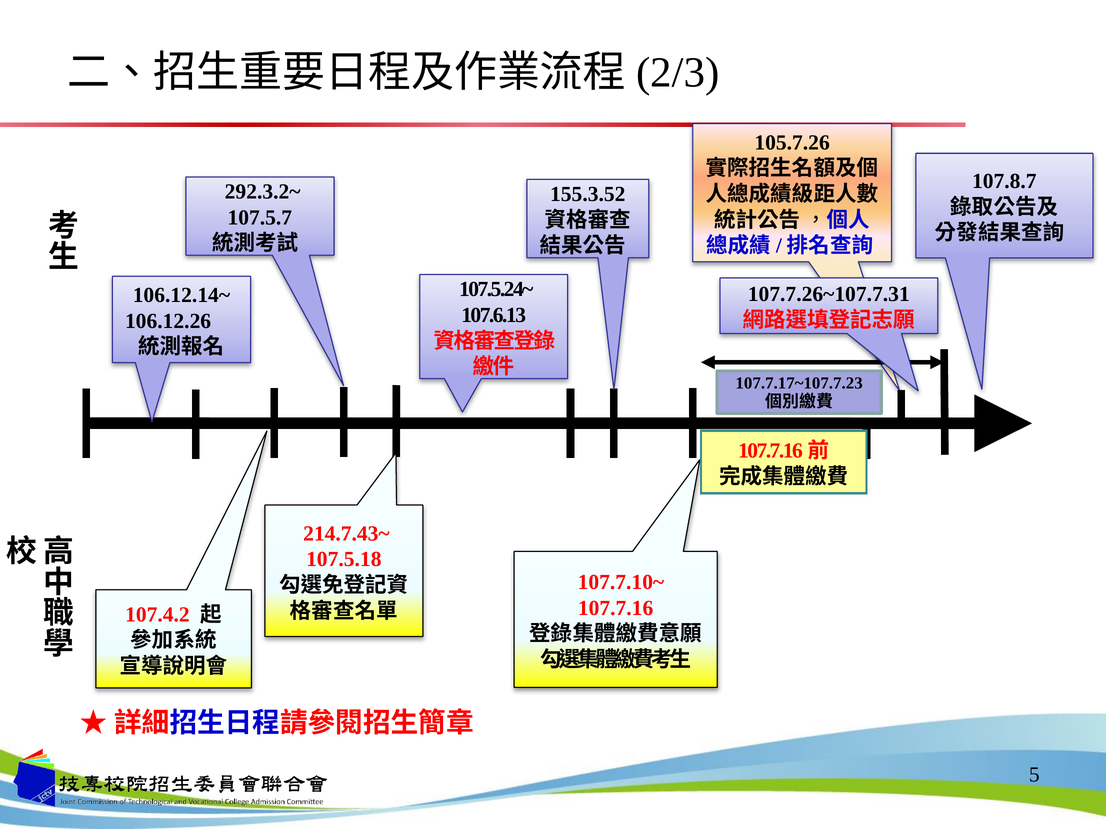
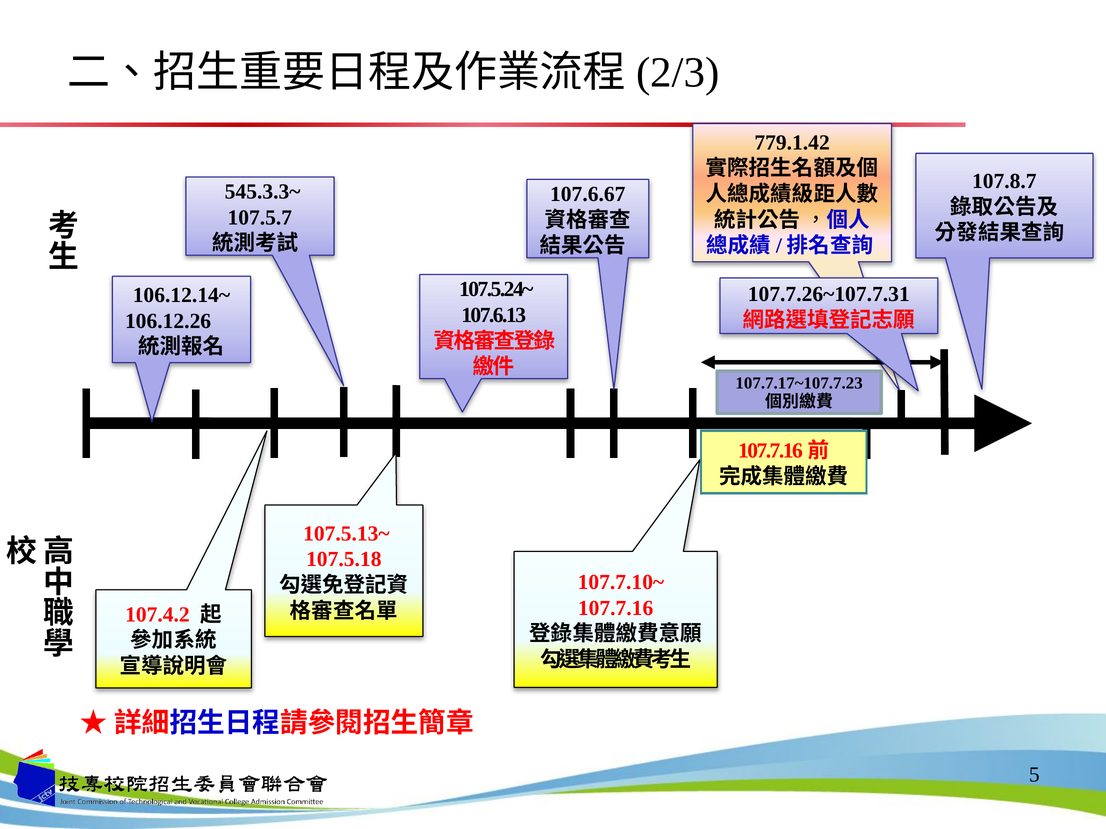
105.7.26: 105.7.26 -> 779.1.42 (792, 143)
292.3.2~: 292.3.2~ -> 545.3.3~ (263, 192)
155.3.52: 155.3.52 -> 107.6.67 (588, 194)
214.7.43~: 214.7.43~ -> 107.5.13~ (346, 534)
